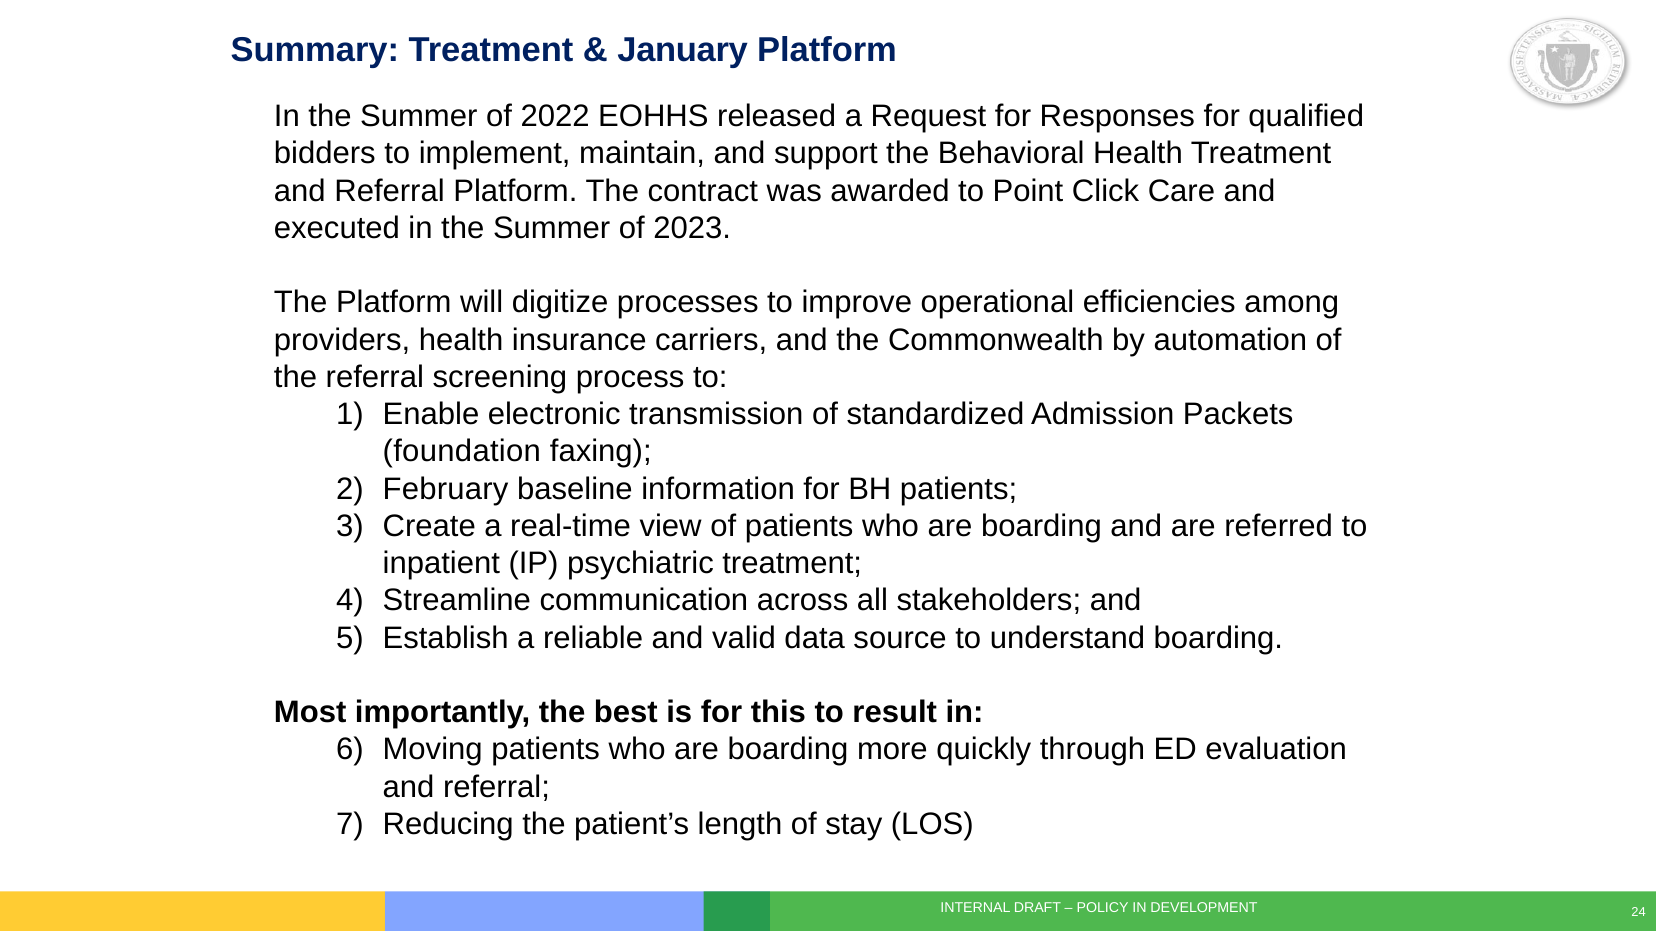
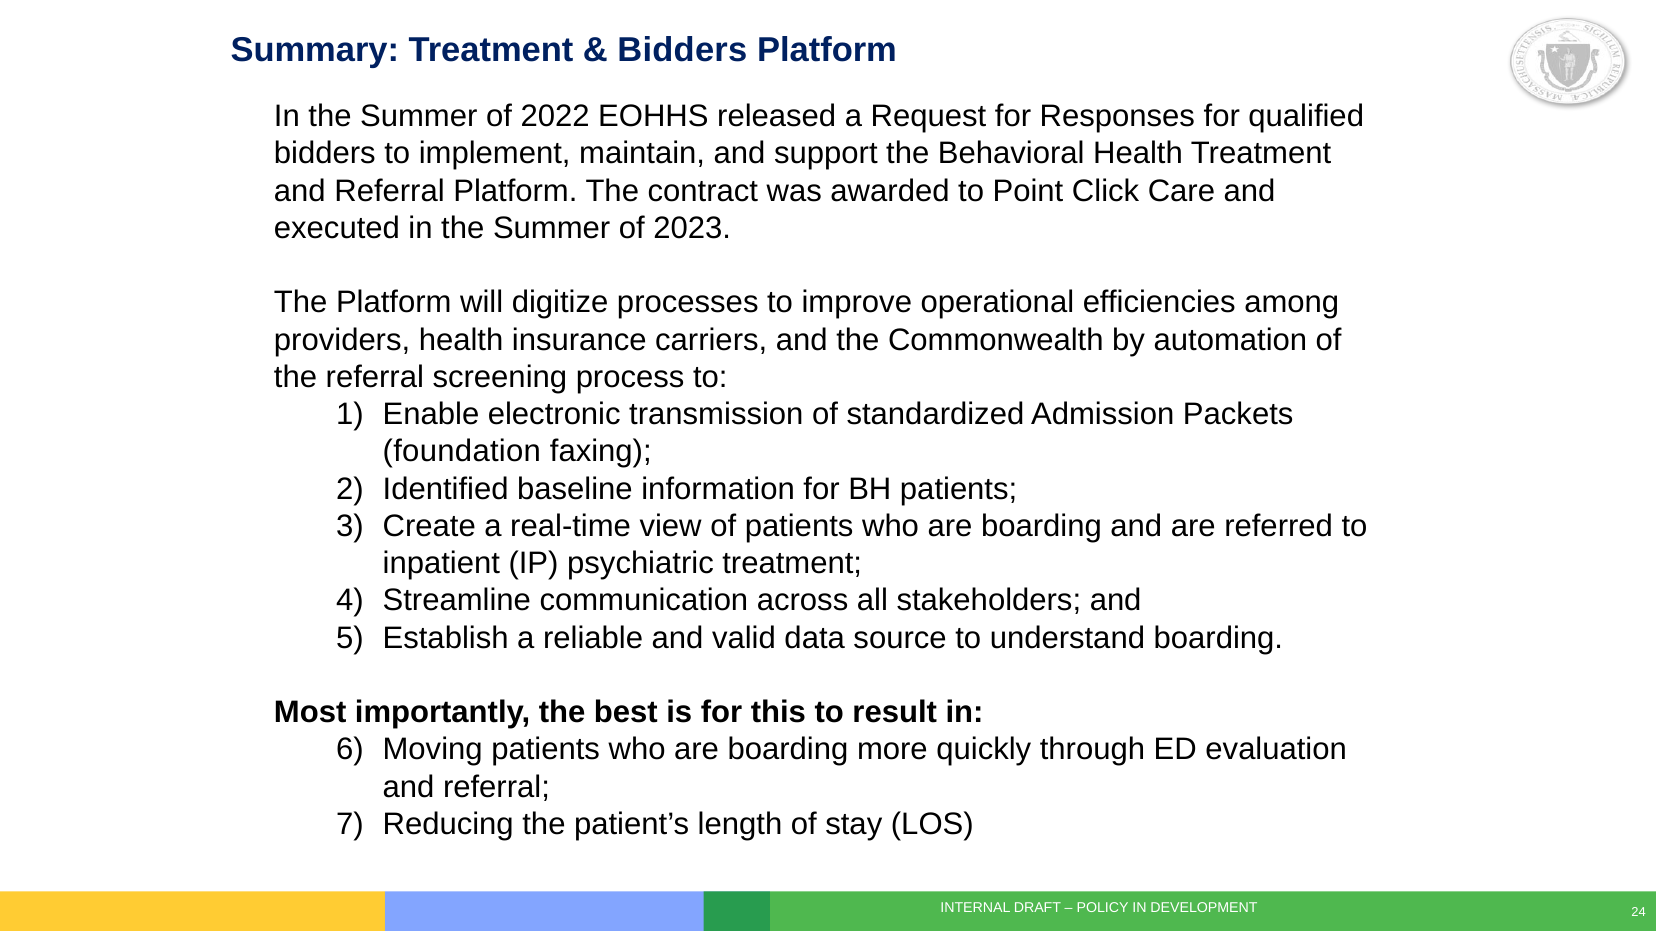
January: January -> Bidders (682, 50)
February: February -> Identified (446, 489)
